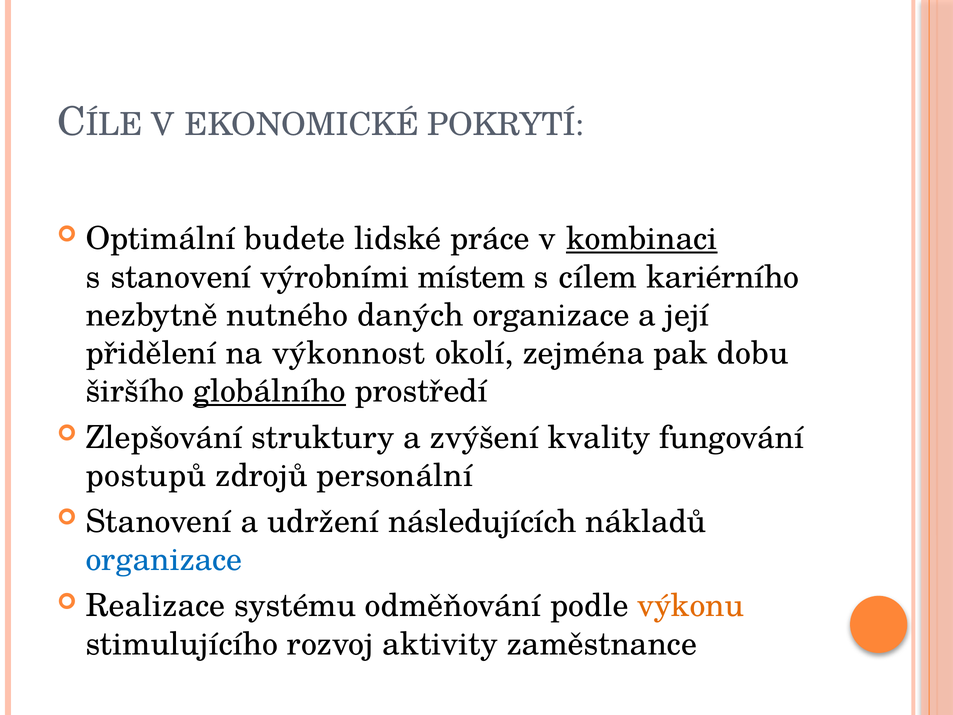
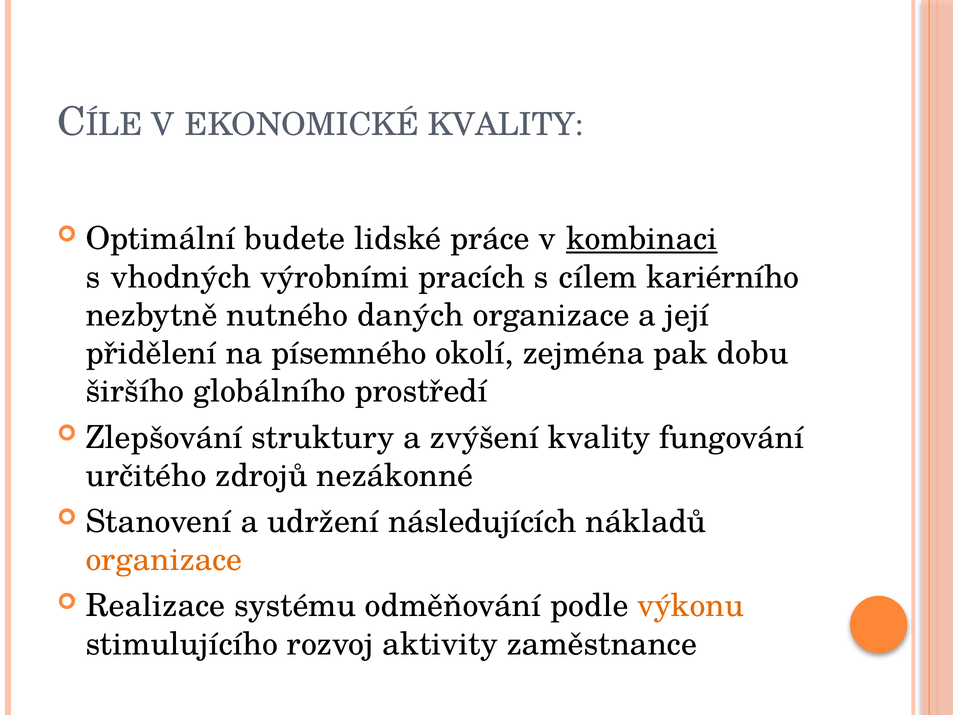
EKONOMICKÉ POKRYTÍ: POKRYTÍ -> KVALITY (506, 125)
s stanovení: stanovení -> vhodných (181, 277)
místem: místem -> pracích (472, 277)
výkonnost: výkonnost -> písemného (349, 353)
globálního underline: present -> none (269, 391)
postupů: postupů -> určitého (146, 476)
personální: personální -> nezákonné (395, 476)
organizace colour: blue -> orange (164, 560)
